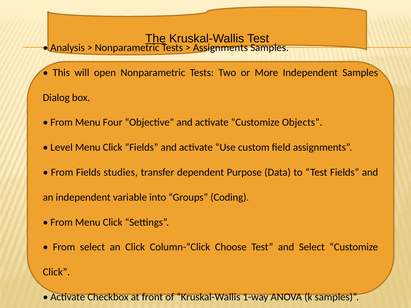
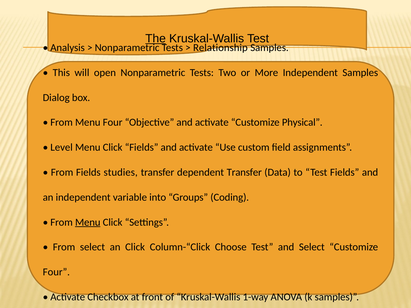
Assignments: Assignments -> Relationship (220, 48)
Objects: Objects -> Physical (302, 123)
dependent Purpose: Purpose -> Transfer (244, 172)
Menu underline: none -> present (88, 222)
Click: Click -> Four (56, 272)
